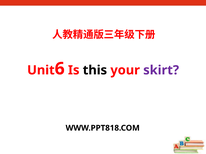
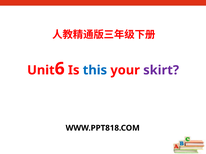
this colour: black -> blue (95, 70)
